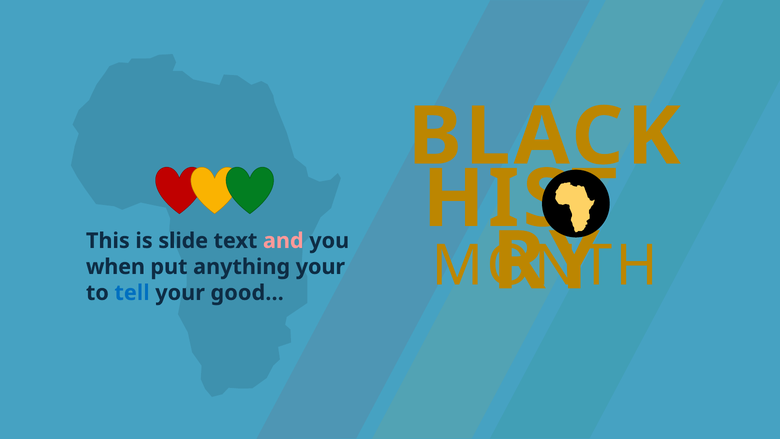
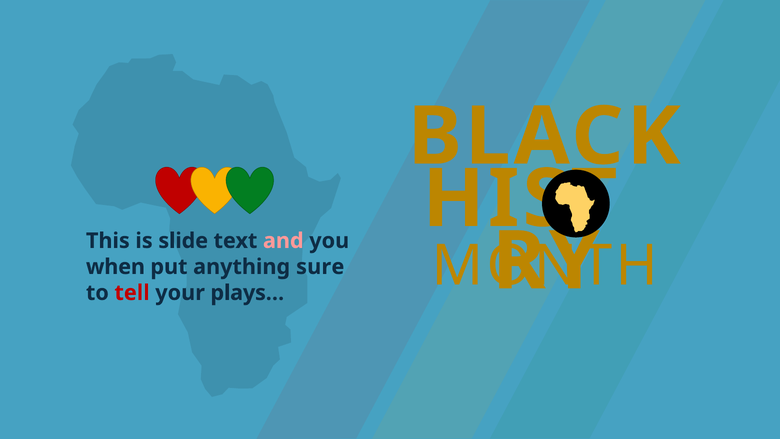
anything your: your -> sure (320, 267)
tell colour: blue -> red (132, 293)
good…: good… -> plays… (247, 293)
